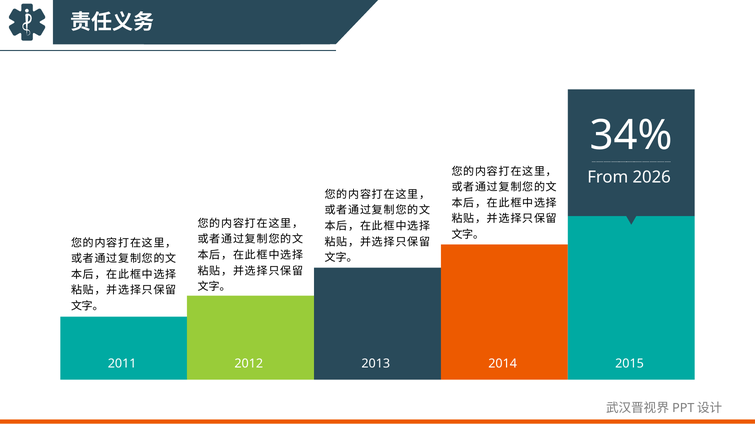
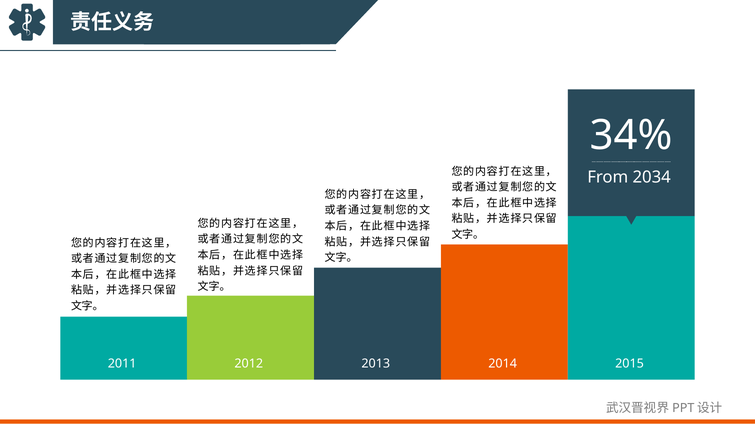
2026: 2026 -> 2034 (652, 178)
